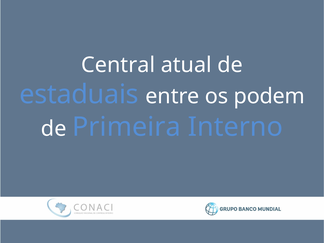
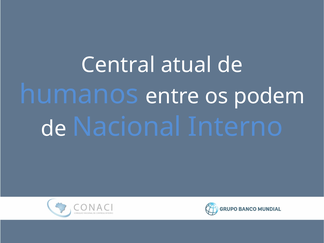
estaduais: estaduais -> humanos (79, 94)
Primeira: Primeira -> Nacional (127, 127)
